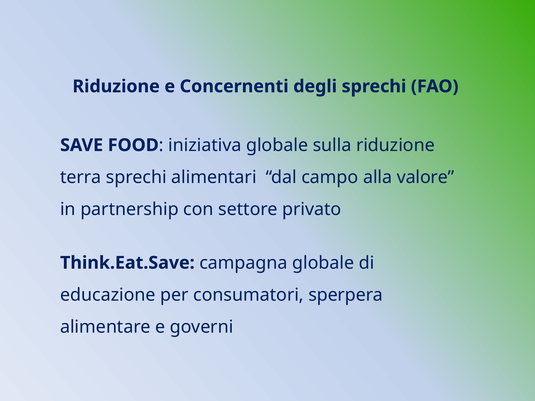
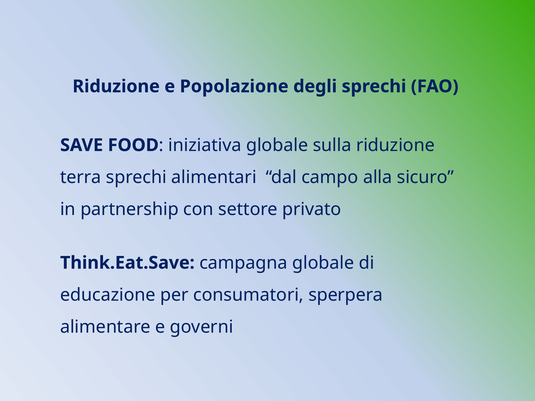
Concernenti: Concernenti -> Popolazione (234, 86)
valore: valore -> sicuro (425, 177)
